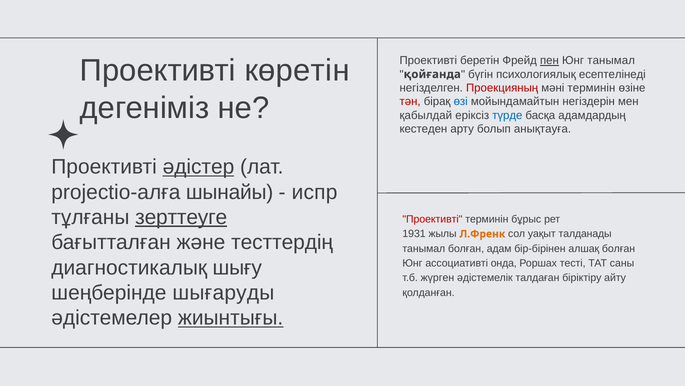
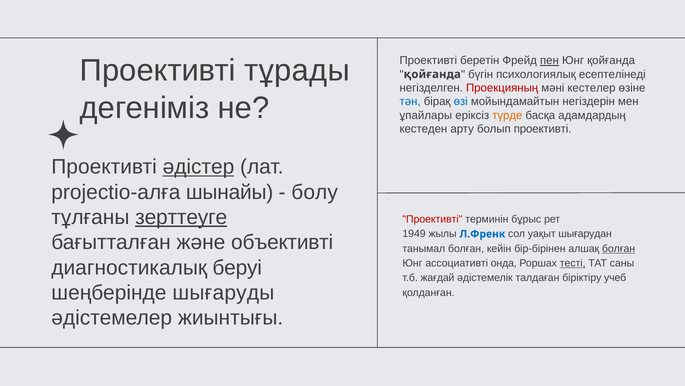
Юнг танымал: танымал -> қойғанда (611, 60)
көретін: көретін -> тұрады (297, 71)
мәні терминін: терминін -> кестелер (592, 88)
тән colour: red -> blue (410, 102)
қабылдай: қабылдай -> ұпайлары (426, 115)
түрде colour: blue -> orange (507, 115)
болып анықтауға: анықтауға -> проективті (543, 129)
испр: испр -> болу (315, 192)
1931: 1931 -> 1949 (414, 234)
Л.Френк colour: orange -> blue (482, 234)
талданады: талданады -> шығарудан (585, 234)
тесттердің: тесттердің -> объективті (282, 242)
адам: адам -> кейін (499, 248)
болған underline: none -> present (619, 248)
шығу: шығу -> беруі (237, 267)
тесті underline: none -> present (573, 263)
жүрген: жүрген -> жағдай (438, 278)
айту: айту -> учеб (615, 278)
жиынтығы underline: present -> none (231, 317)
